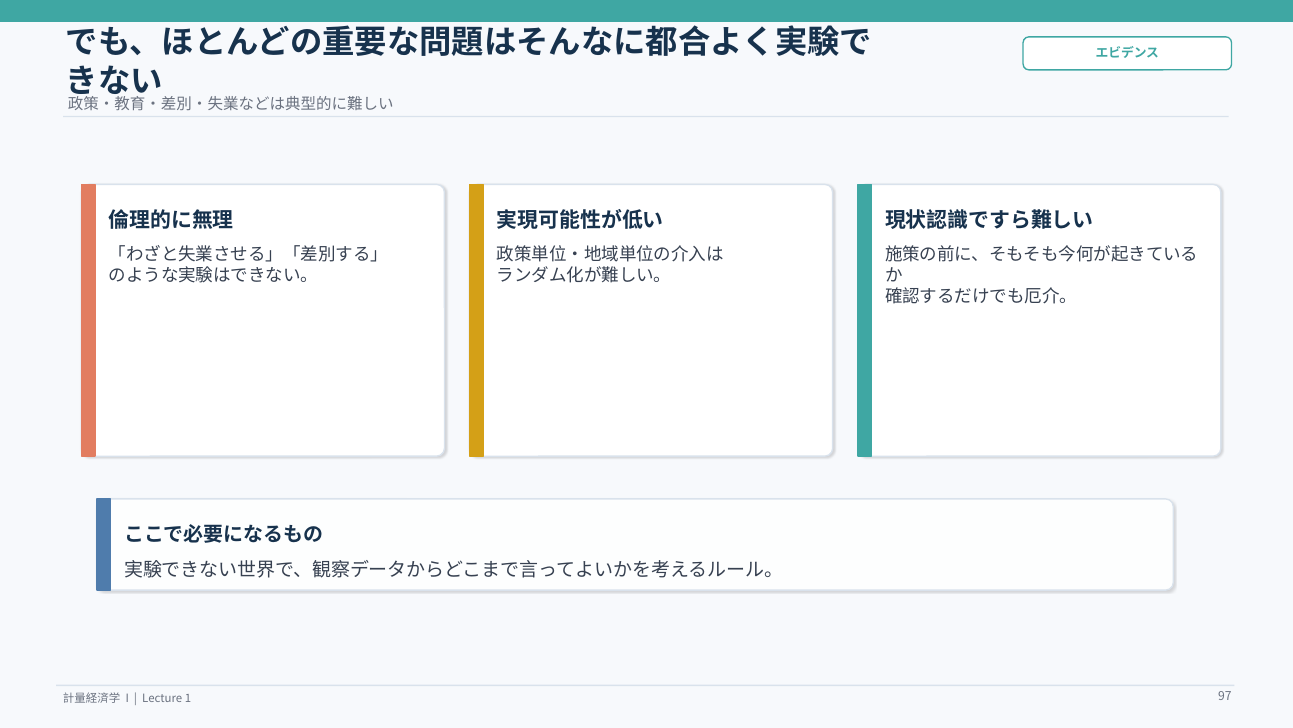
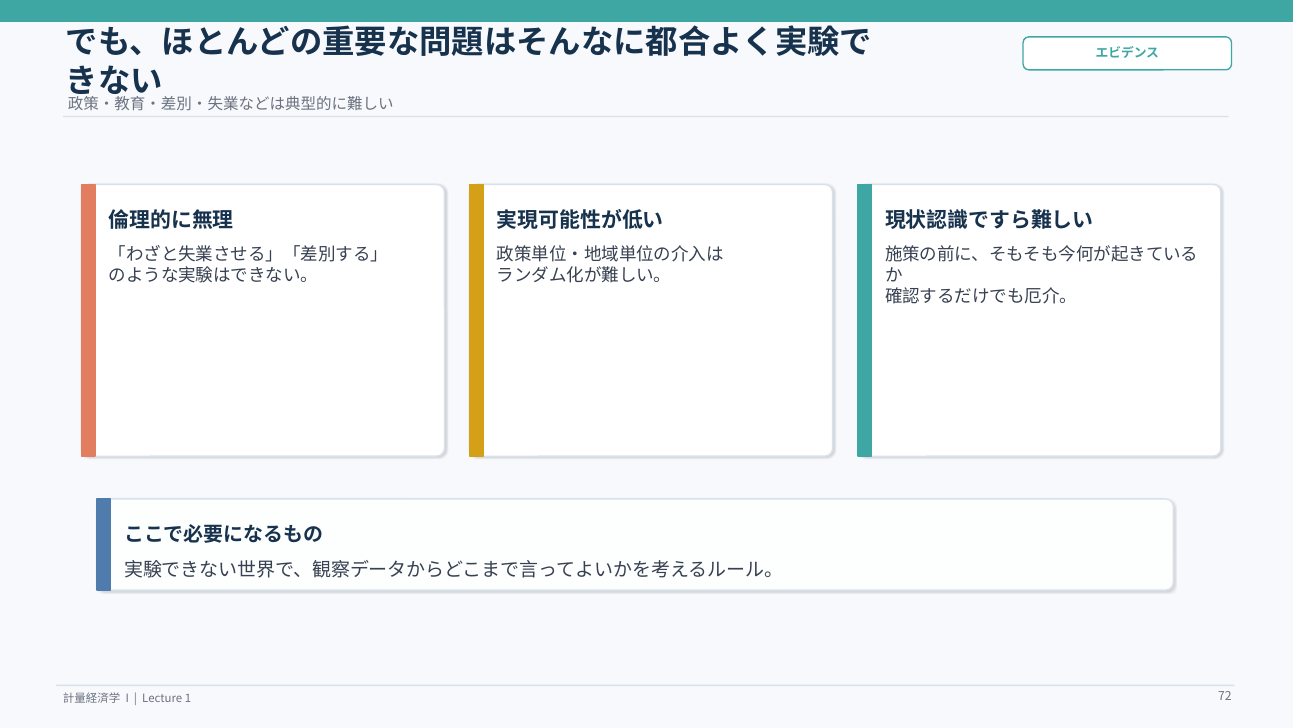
97: 97 -> 72 (1225, 696)
